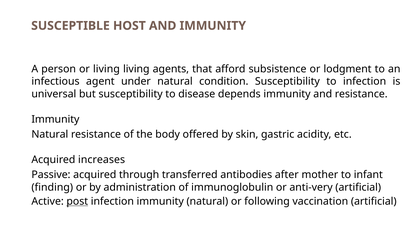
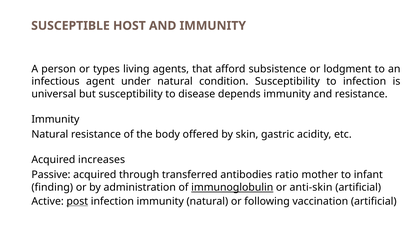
or living: living -> types (106, 69)
after: after -> ratio (287, 175)
immunoglobulin underline: none -> present (232, 188)
anti-very: anti-very -> anti-skin (311, 188)
